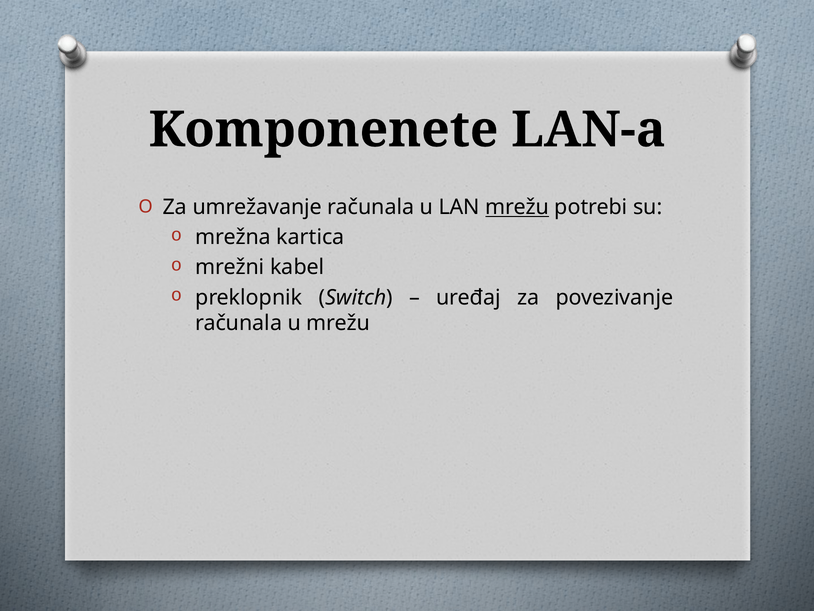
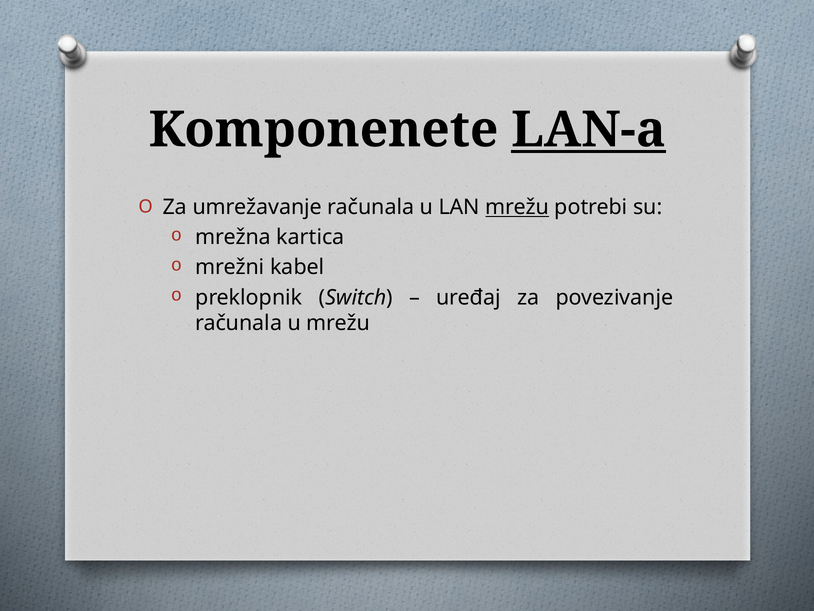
LAN-a underline: none -> present (588, 130)
